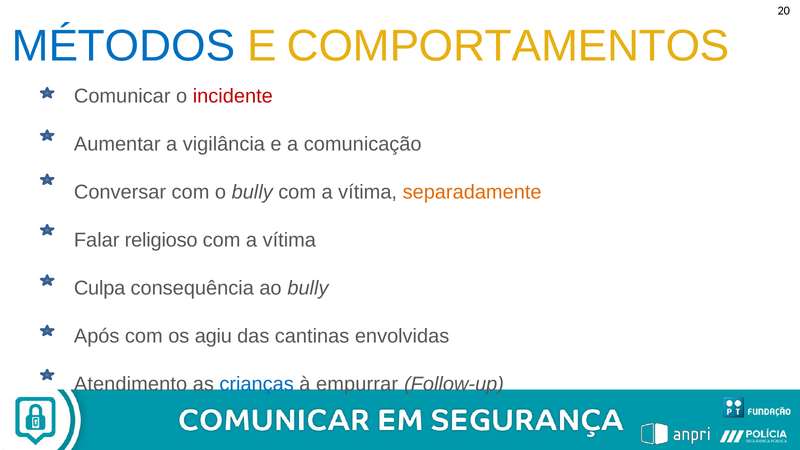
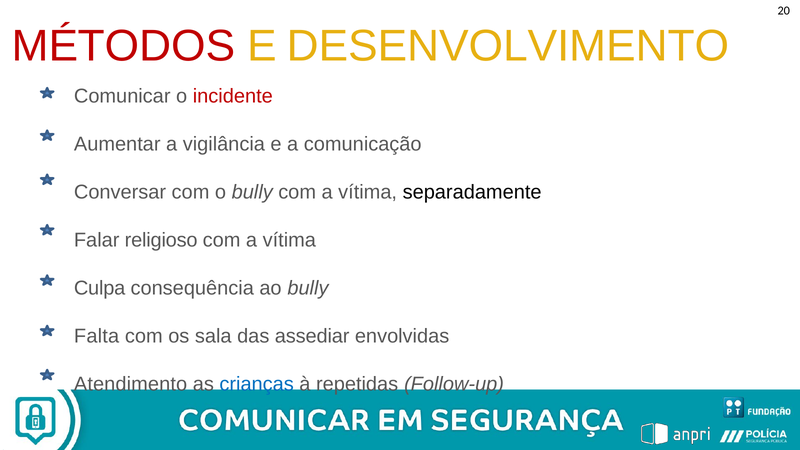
MÉTODOS colour: blue -> red (123, 46)
COMPORTAMENTOS: COMPORTAMENTOS -> DESENVOLVIMENTO (508, 46)
separadamente colour: orange -> black (472, 192)
Após: Após -> Falta (97, 336)
agiu: agiu -> sala (213, 336)
cantinas: cantinas -> assediar (312, 336)
empurrar: empurrar -> repetidas (357, 384)
